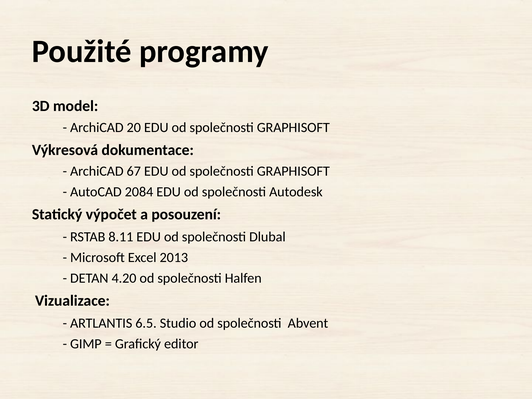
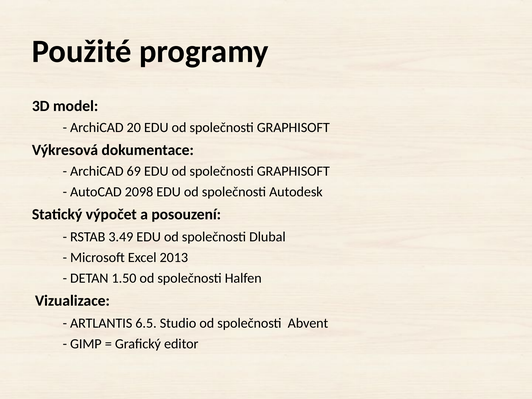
67: 67 -> 69 (134, 171)
2084: 2084 -> 2098 (139, 192)
8.11: 8.11 -> 3.49 (121, 237)
4.20: 4.20 -> 1.50 (124, 278)
